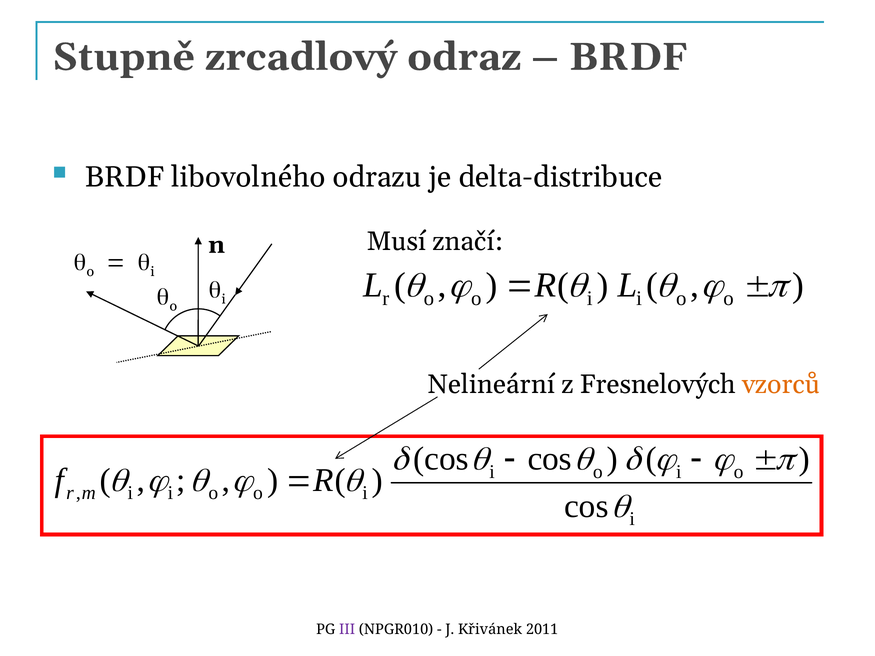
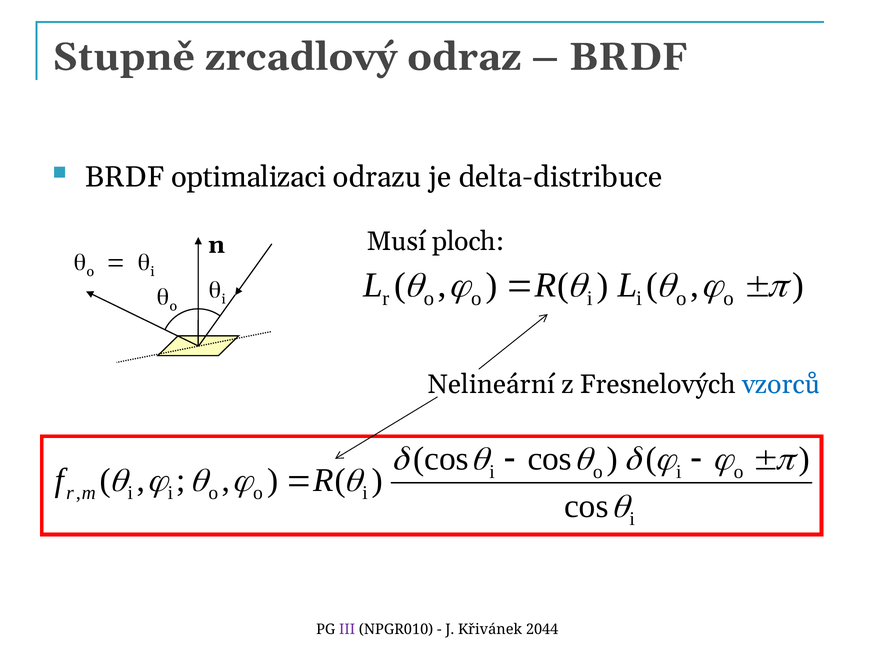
libovolného: libovolného -> optimalizaci (249, 177)
značí: značí -> ploch (468, 241)
vzorců colour: orange -> blue (781, 385)
2011: 2011 -> 2044 (542, 630)
